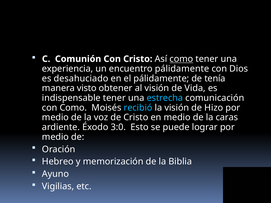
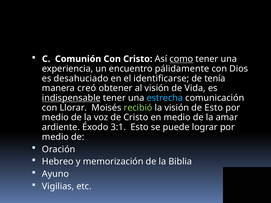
el pálidamente: pálidamente -> identificarse (161, 79)
visto: visto -> creó (87, 88)
indispensable underline: none -> present (71, 98)
con Como: Como -> Llorar (73, 108)
recibió colour: light blue -> light green (138, 108)
de Hizo: Hizo -> Esto (214, 108)
caras: caras -> amar (227, 118)
3:0: 3:0 -> 3:1 (118, 127)
